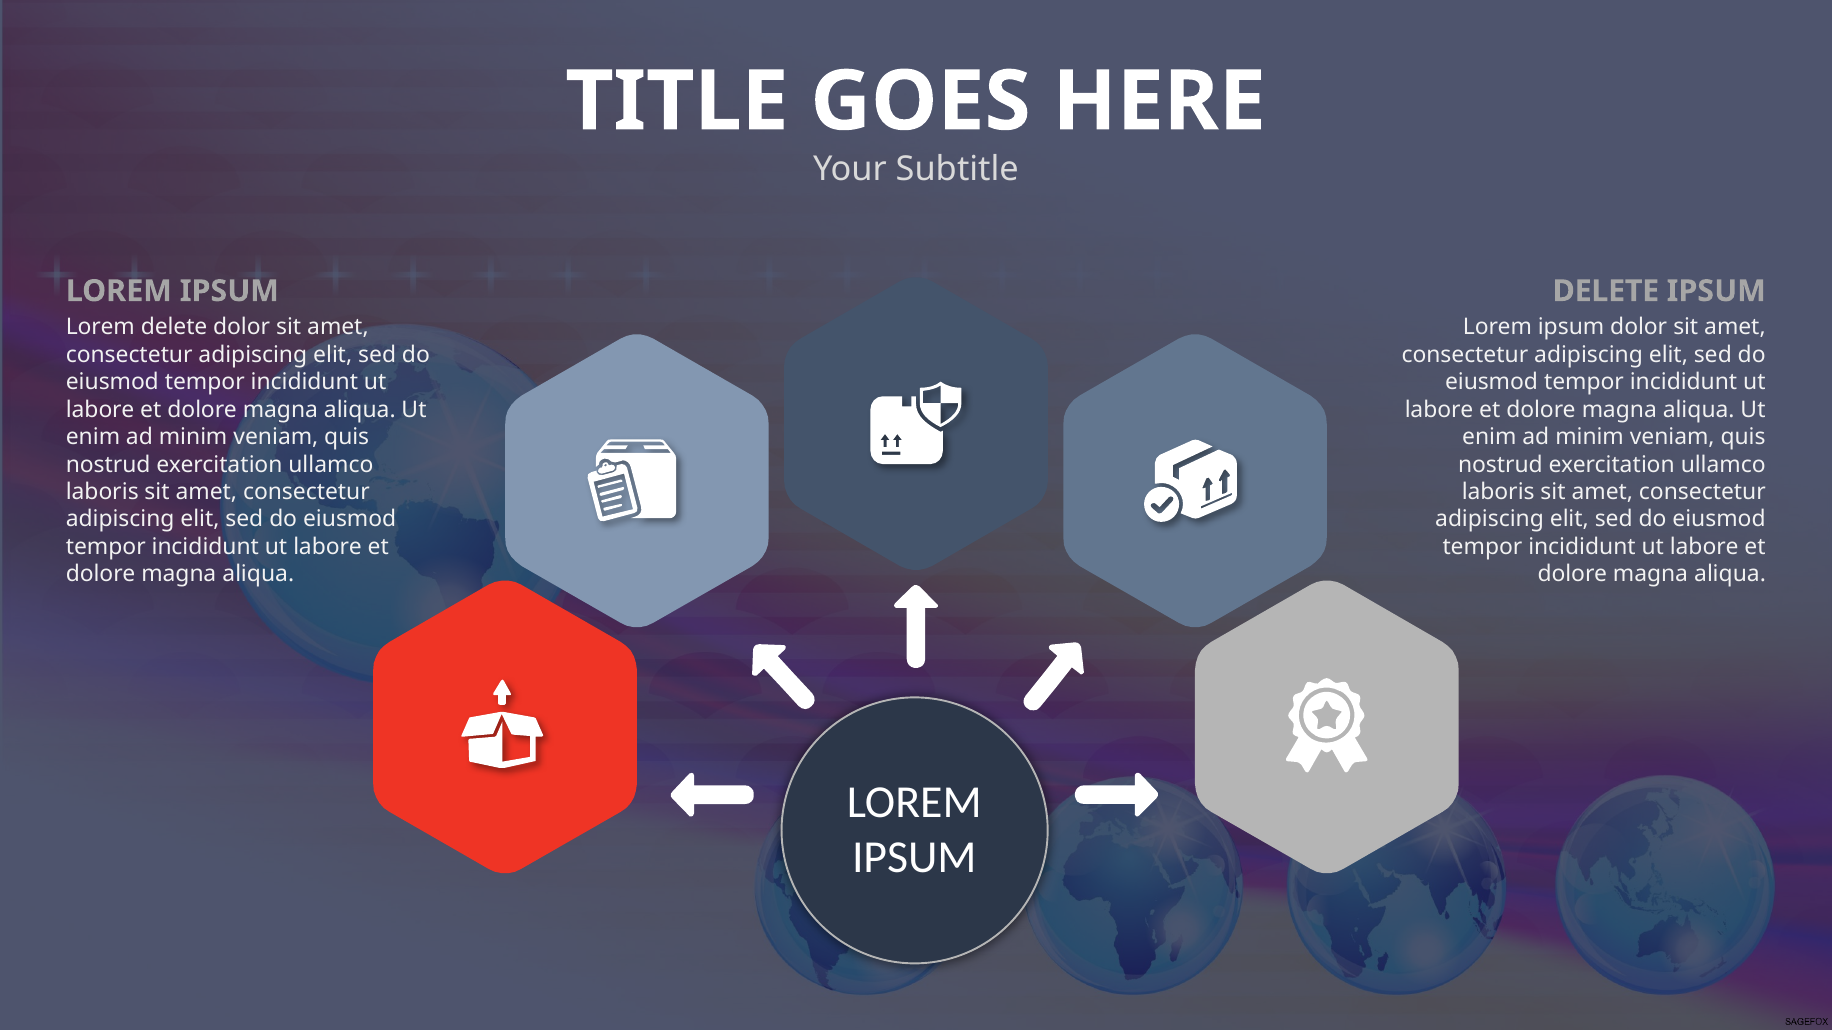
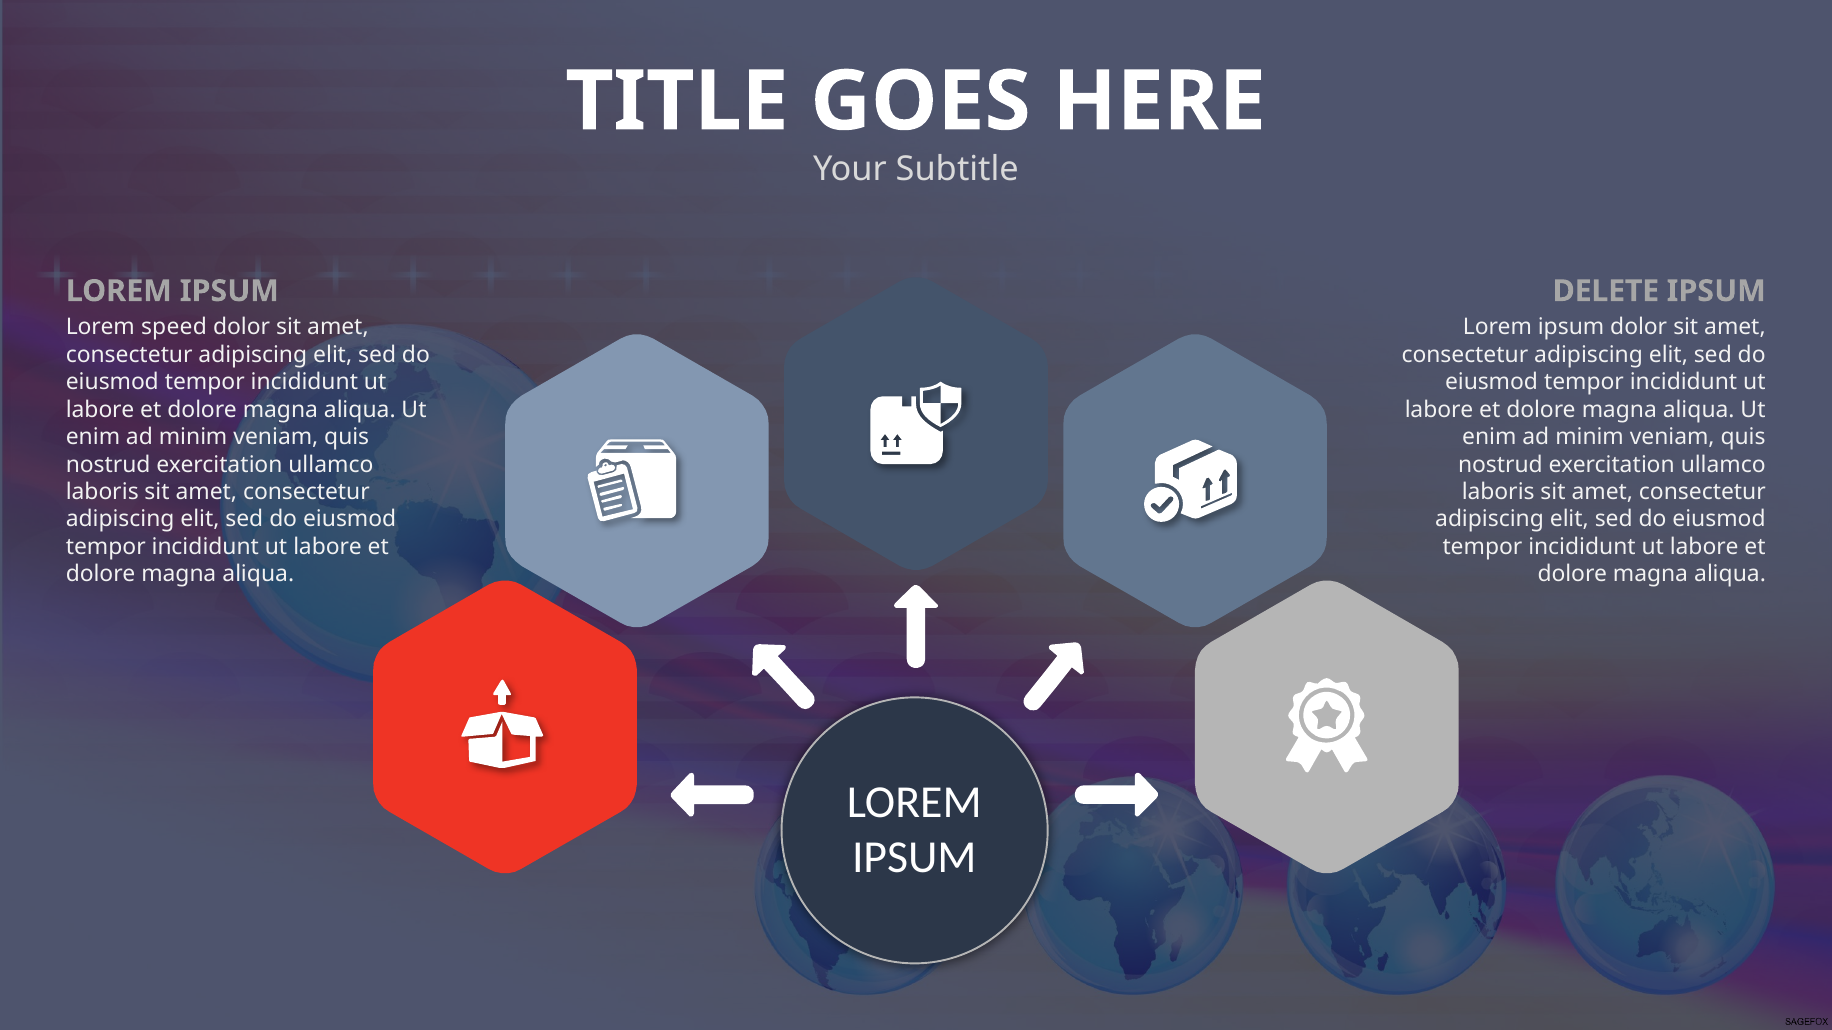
Lorem delete: delete -> speed (174, 327)
